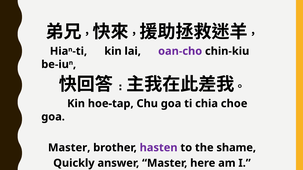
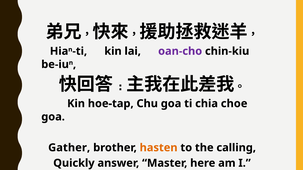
Master: Master -> Gather (69, 148)
hasten colour: purple -> orange (159, 148)
shame: shame -> calling (236, 148)
